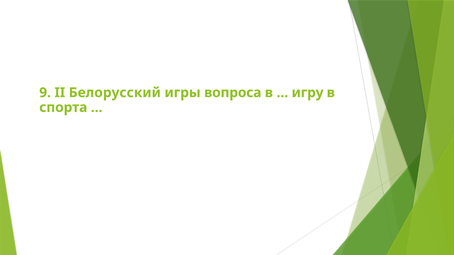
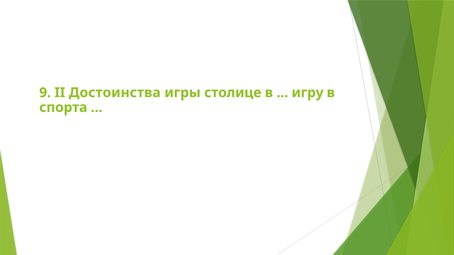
Белорусский: Белорусский -> Достоинства (115, 93)
вопроса: вопроса -> столице (233, 93)
